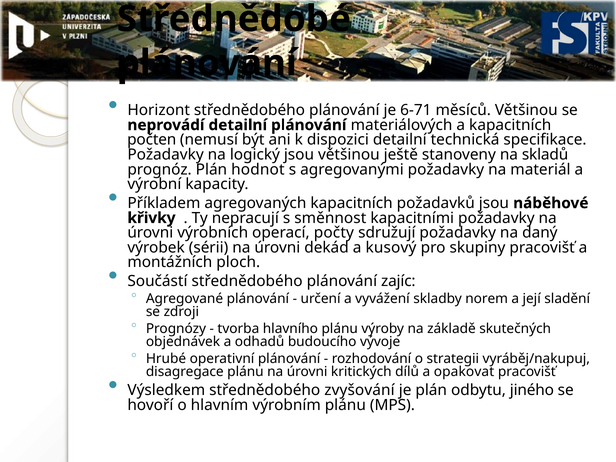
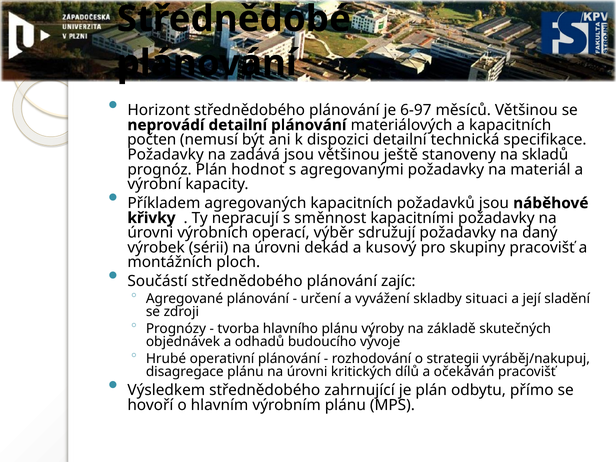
6-71: 6-71 -> 6-97 (416, 110)
logický: logický -> zadává (255, 155)
počty: počty -> výběr (334, 233)
norem: norem -> situaci (487, 299)
opakovat: opakovat -> očekáván (464, 372)
zvyšování: zvyšování -> zahrnující (360, 390)
jiného: jiného -> přímo (532, 390)
